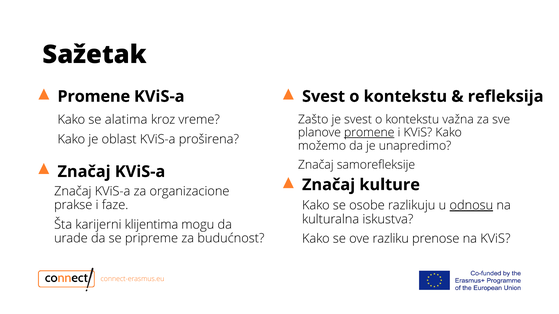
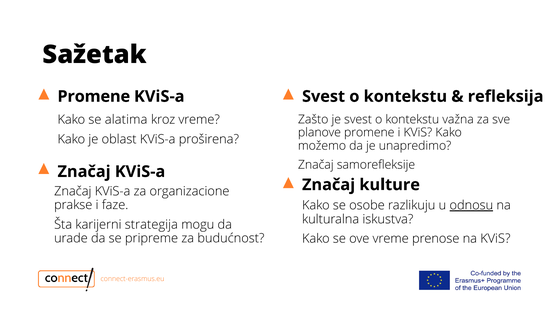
promene underline: present -> none (369, 133)
klijentima: klijentima -> strategija (151, 225)
ove razliku: razliku -> vreme (391, 239)
